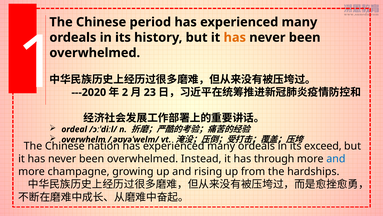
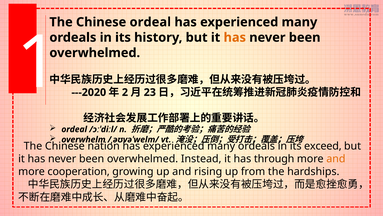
Chinese period: period -> ordeal (150, 22)
and colour: blue -> orange (336, 158)
champagne: champagne -> cooperation (79, 171)
